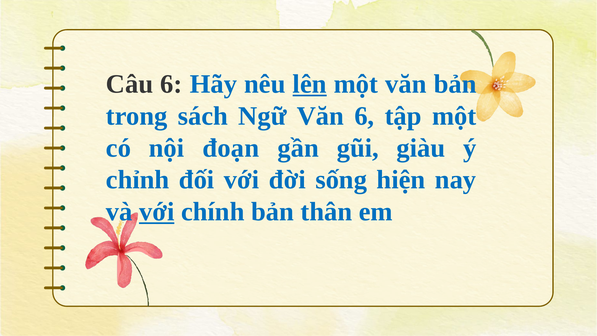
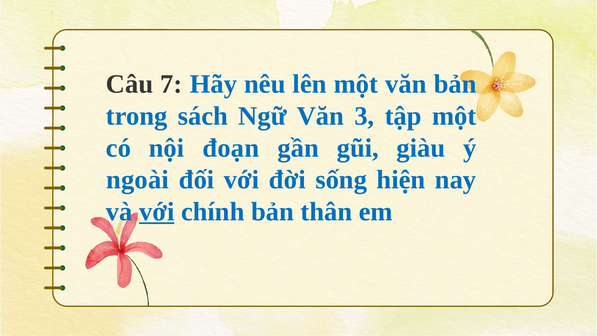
Câu 6: 6 -> 7 (171, 84)
lên underline: present -> none (310, 84)
Văn 6: 6 -> 3 (364, 116)
chỉnh: chỉnh -> ngoài (138, 180)
